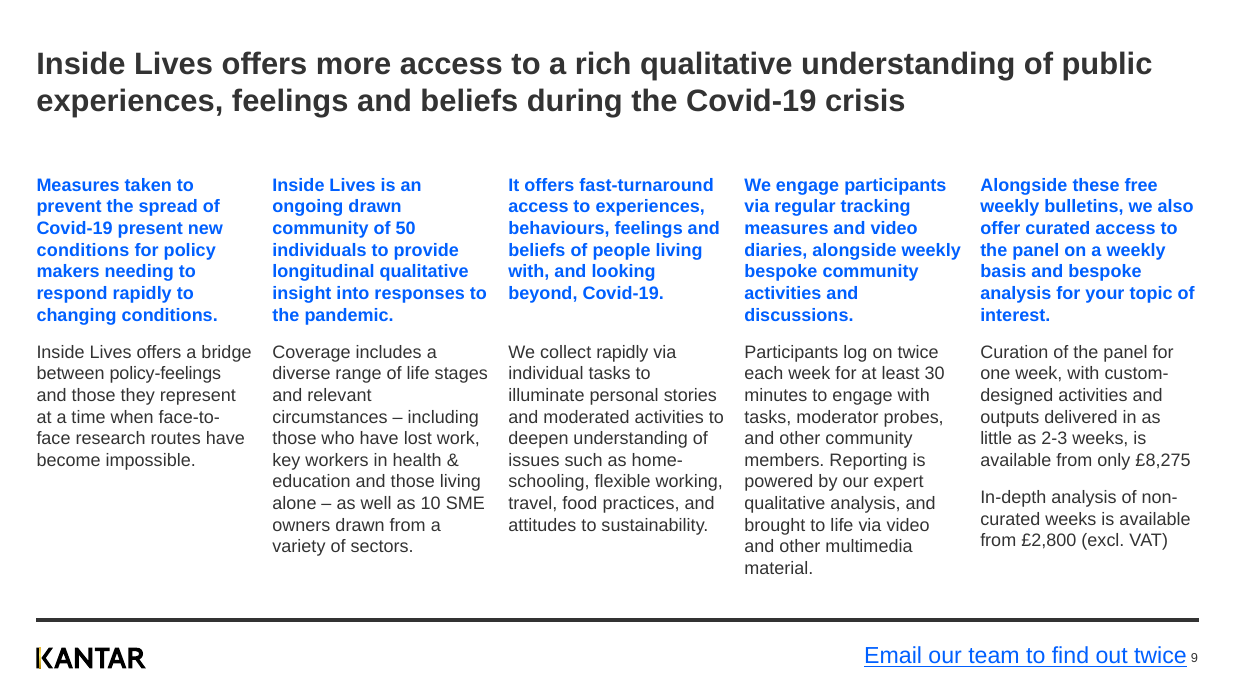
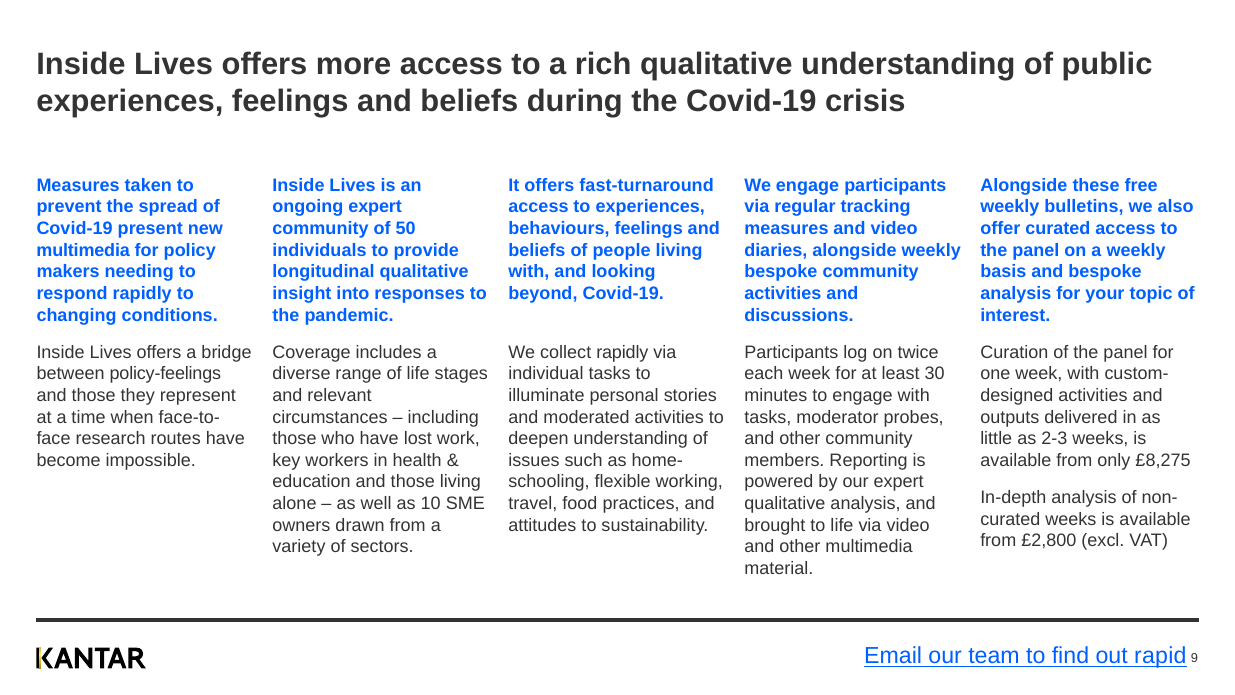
ongoing drawn: drawn -> expert (375, 207)
conditions: conditions -> multimedia (83, 250)
out twice: twice -> rapid (1160, 656)
